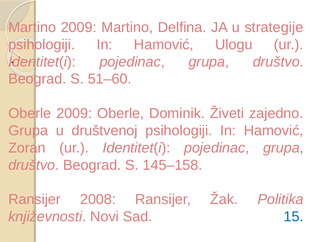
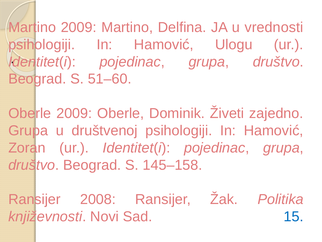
strategije: strategije -> vrednosti (274, 27)
